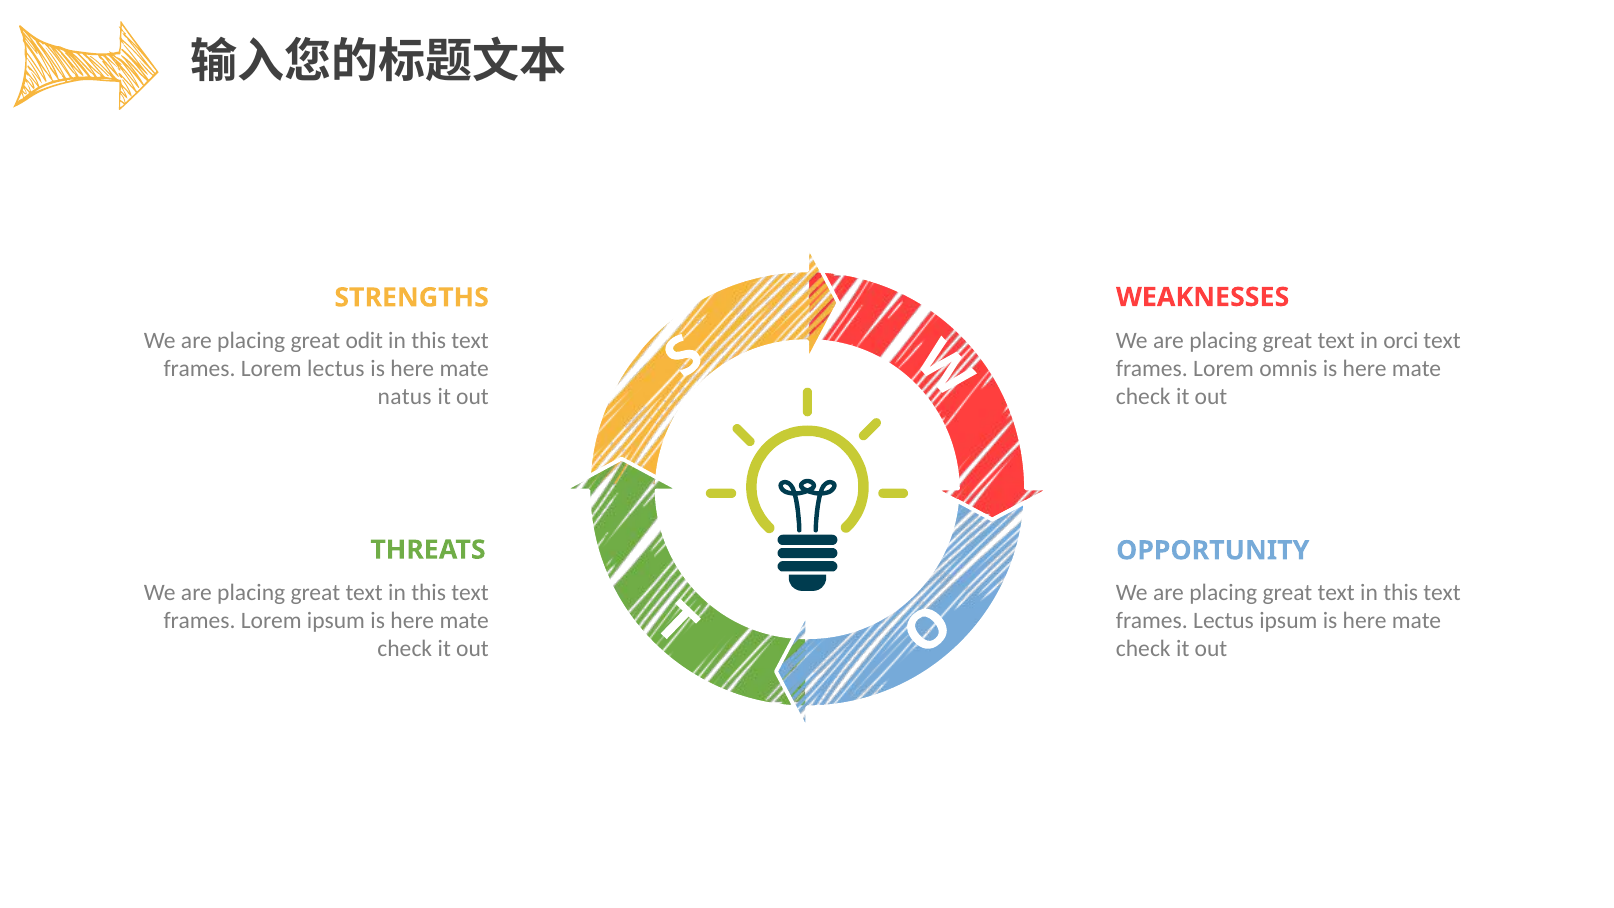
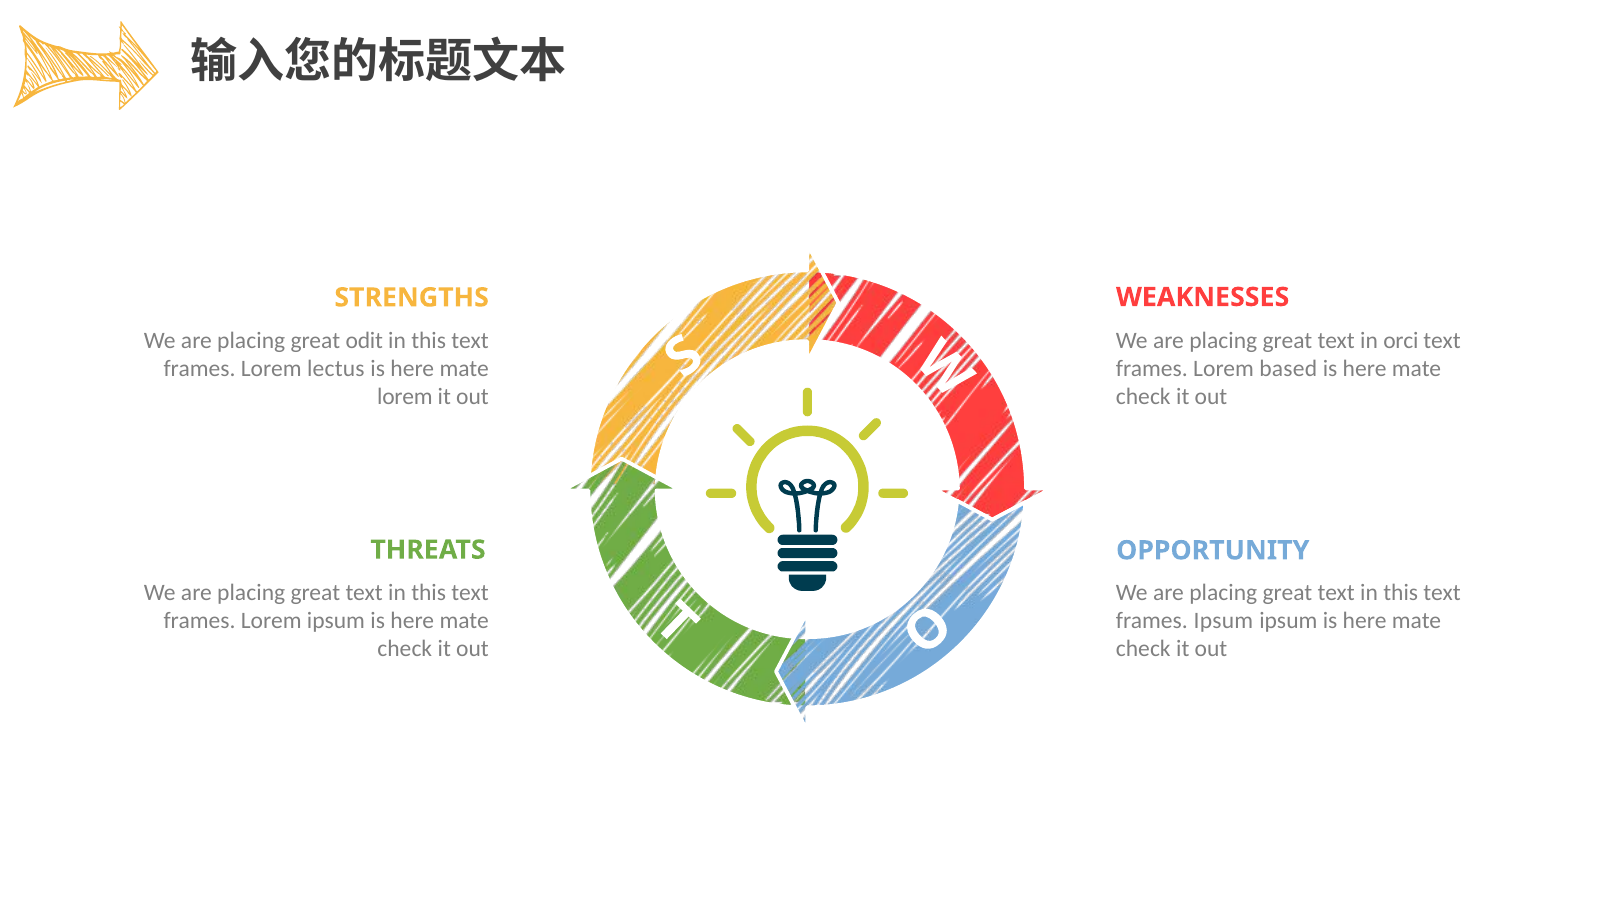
omnis: omnis -> based (1288, 368)
natus: natus -> lorem (405, 397)
frames Lectus: Lectus -> Ipsum (1223, 621)
